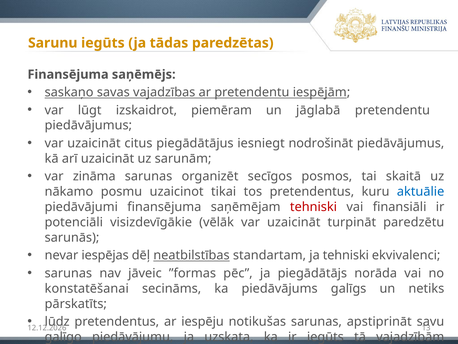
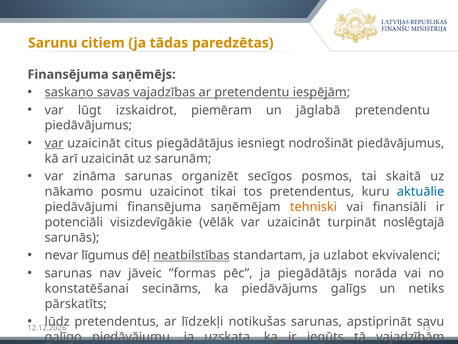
Sarunu iegūts: iegūts -> citiem (103, 43)
var underline: none -> present (54, 143)
tehniski colour: red -> orange (314, 207)
paredzētu: paredzētu -> noslēgtajā (414, 222)
iespējas: iespējas -> līgumus (105, 255)
ja tehniski: tehniski -> uzlabot (346, 255)
iespēju: iespēju -> līdzekļi (202, 321)
